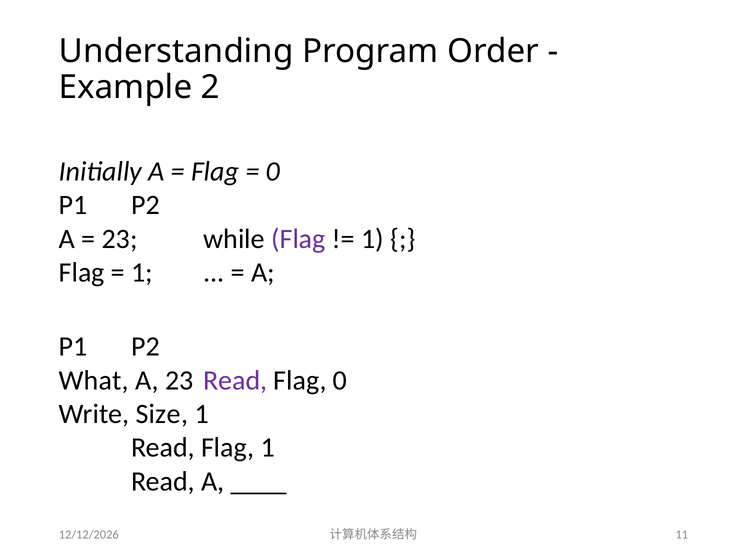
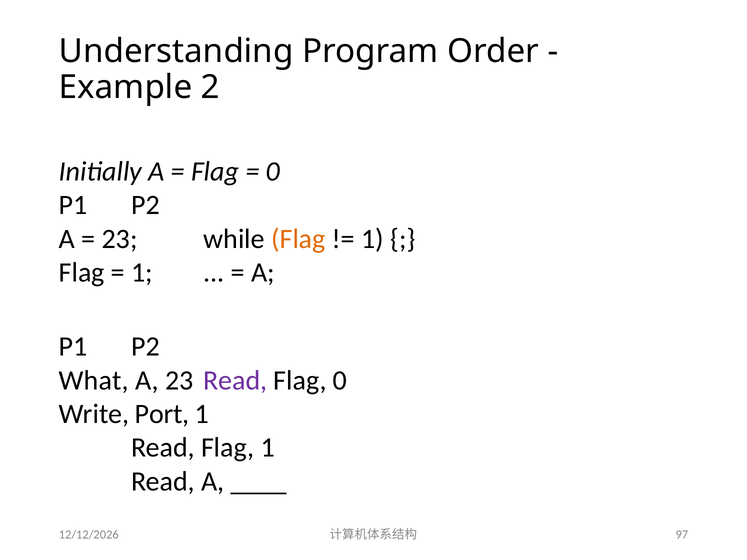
Flag colour: purple -> orange (298, 239)
Size: Size -> Port (162, 414)
11: 11 -> 97 (682, 535)
